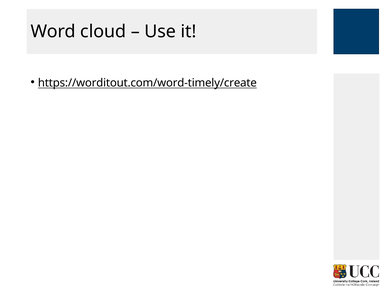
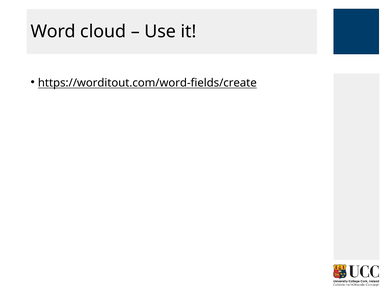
https://worditout.com/word-timely/create: https://worditout.com/word-timely/create -> https://worditout.com/word-fields/create (147, 83)
